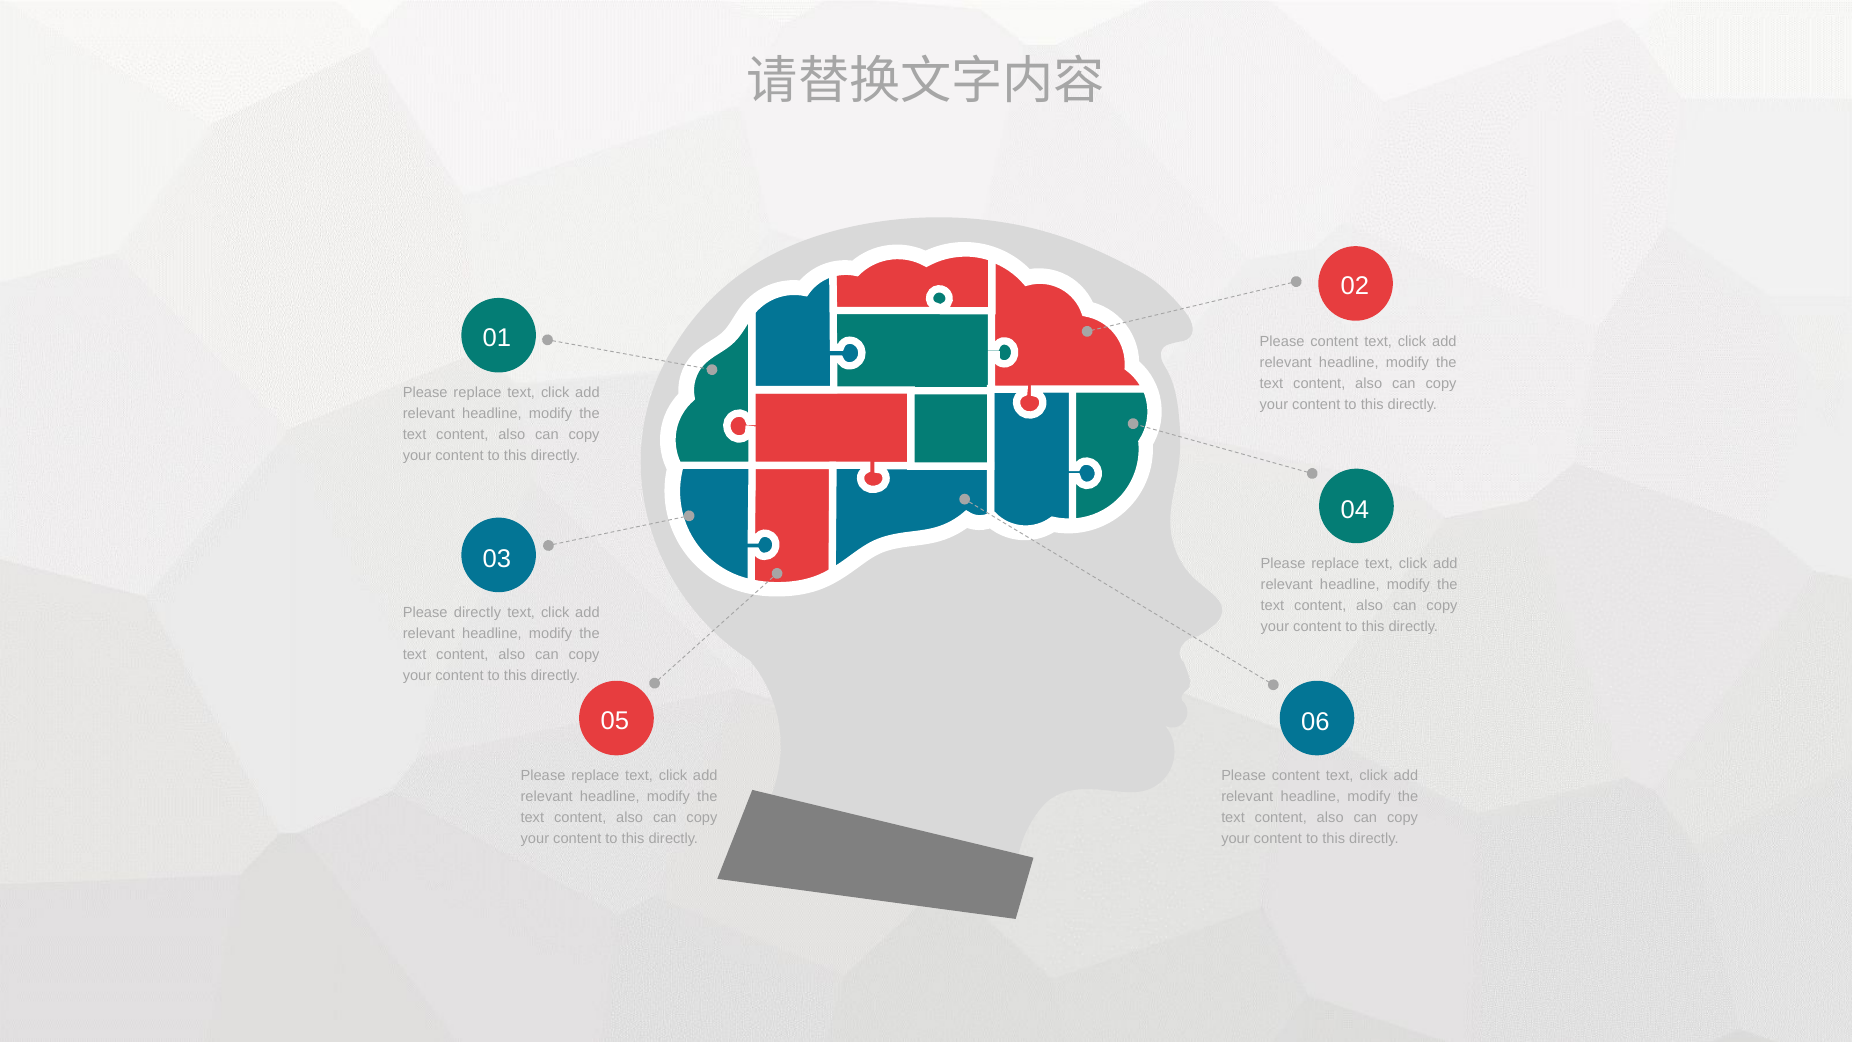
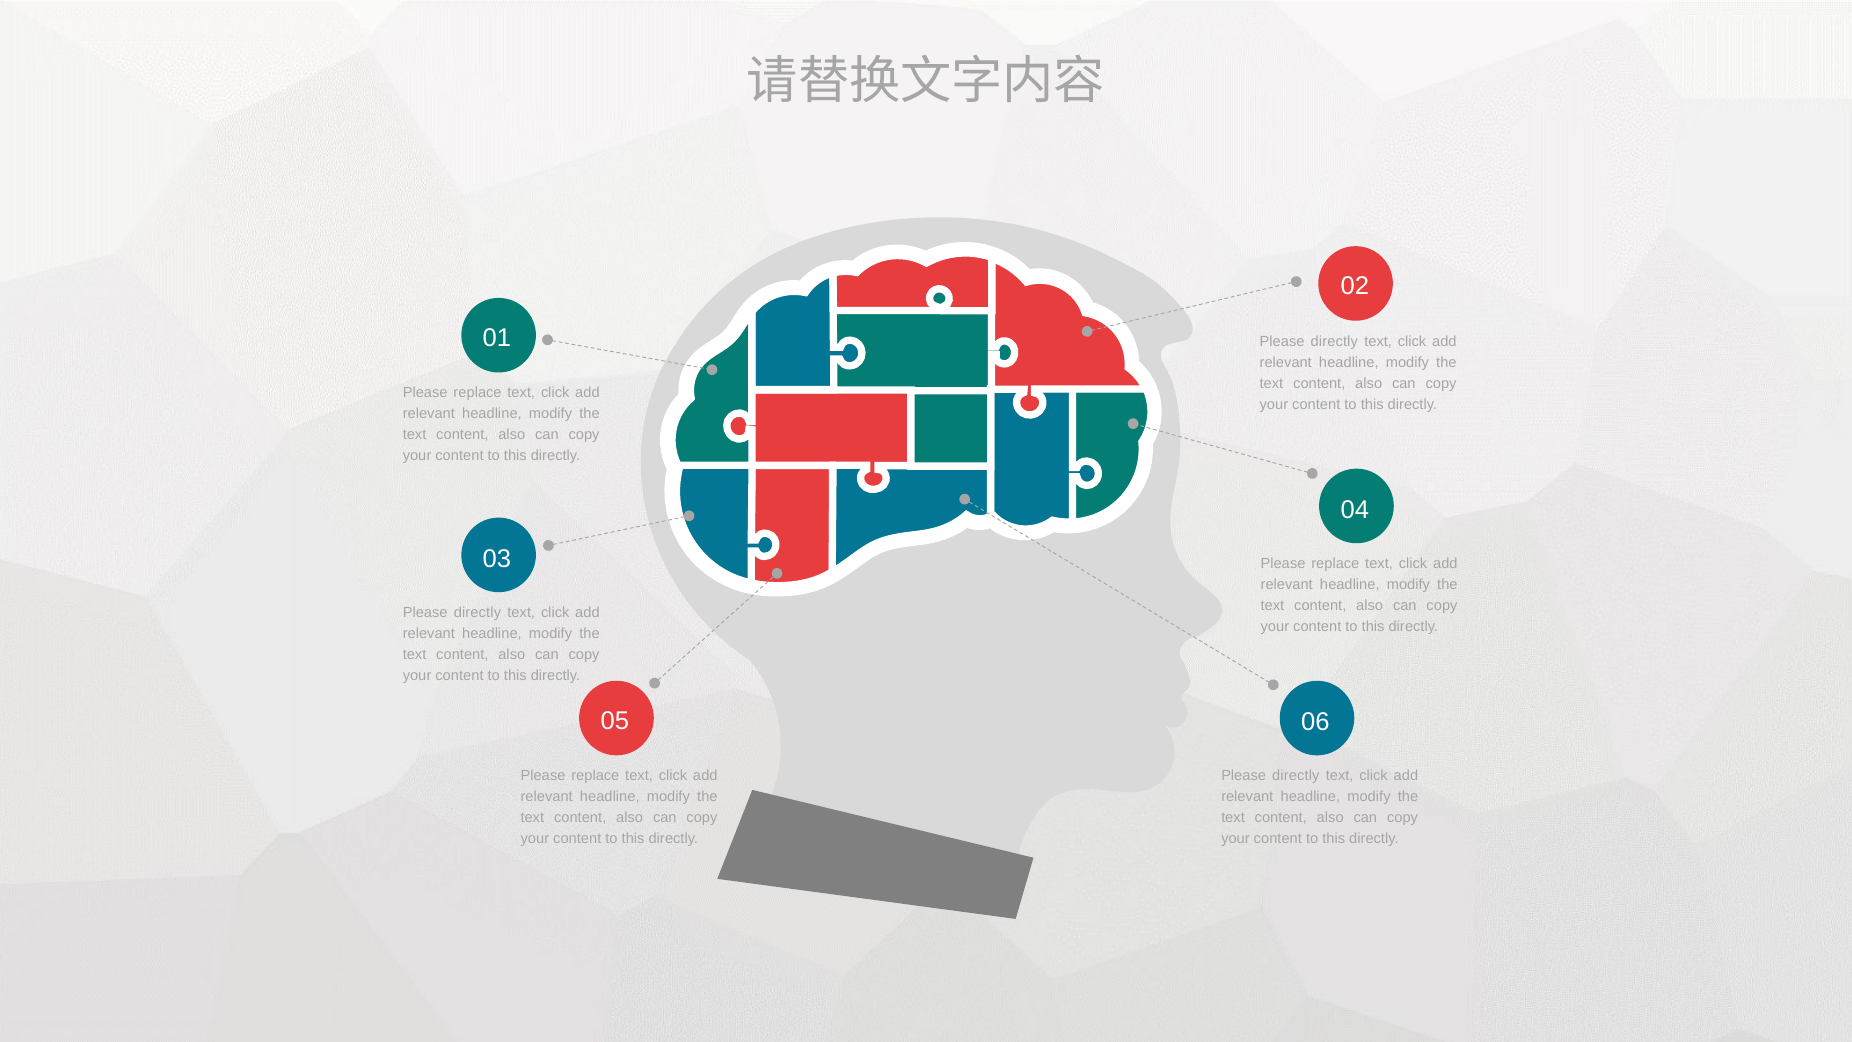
content: content -> directly (1334, 341)
content: content -> directly (1296, 776)
